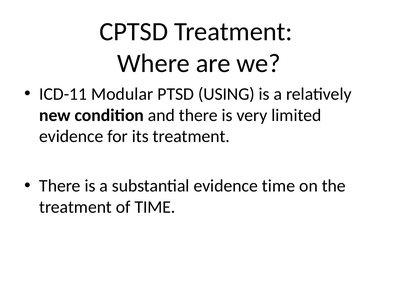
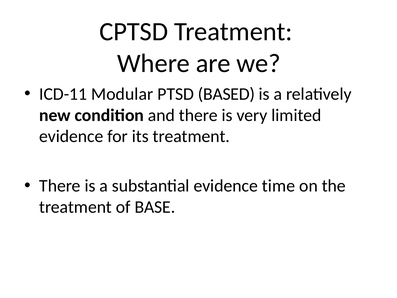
USING: USING -> BASED (226, 94)
of TIME: TIME -> BASE (155, 207)
